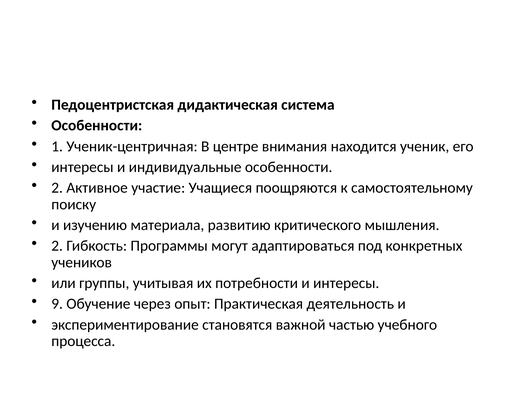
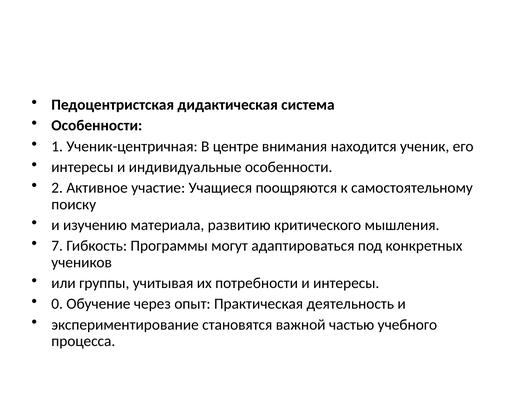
2: 2 -> 7 (57, 246)
9: 9 -> 0 (57, 304)
